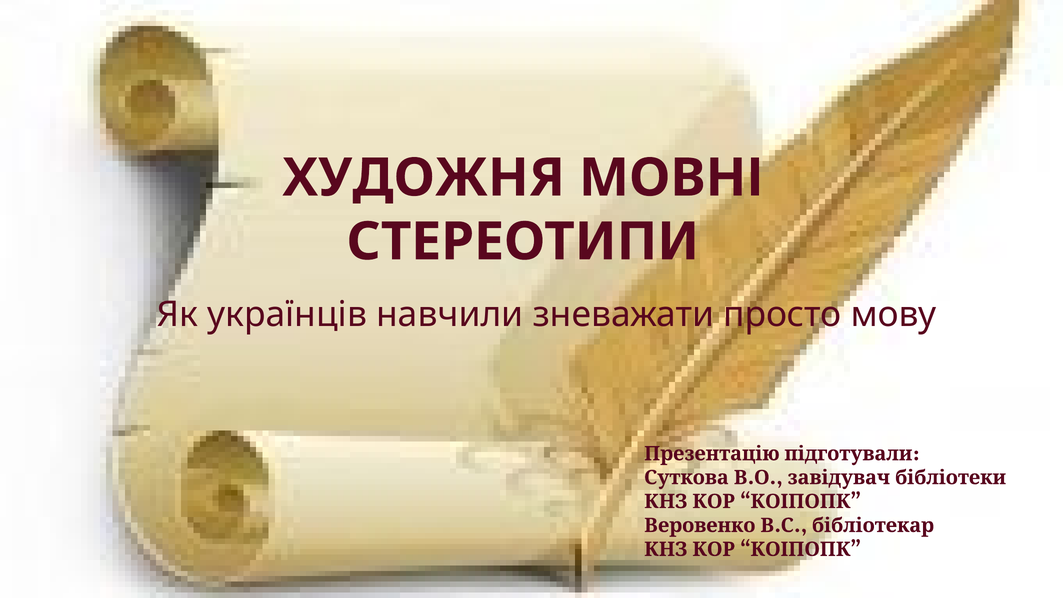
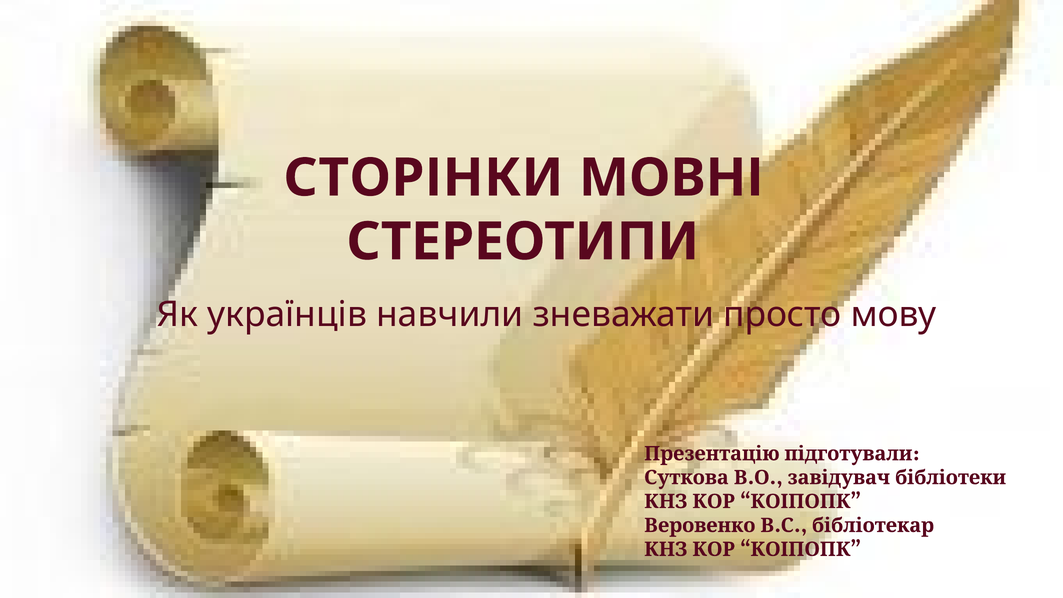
ХУДОЖНЯ: ХУДОЖНЯ -> СТОРІНКИ (424, 178)
